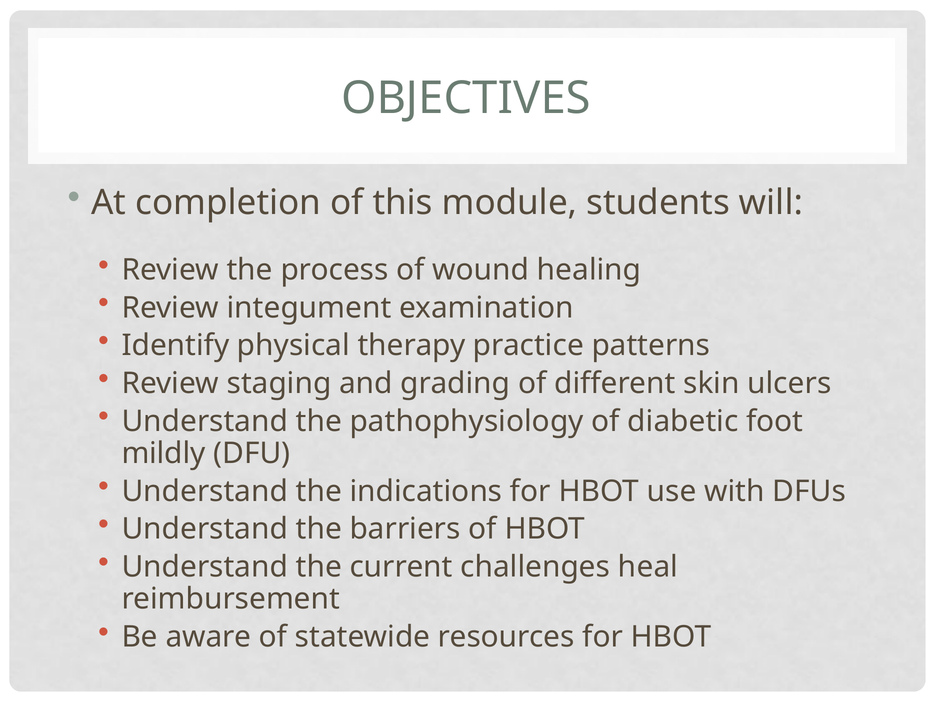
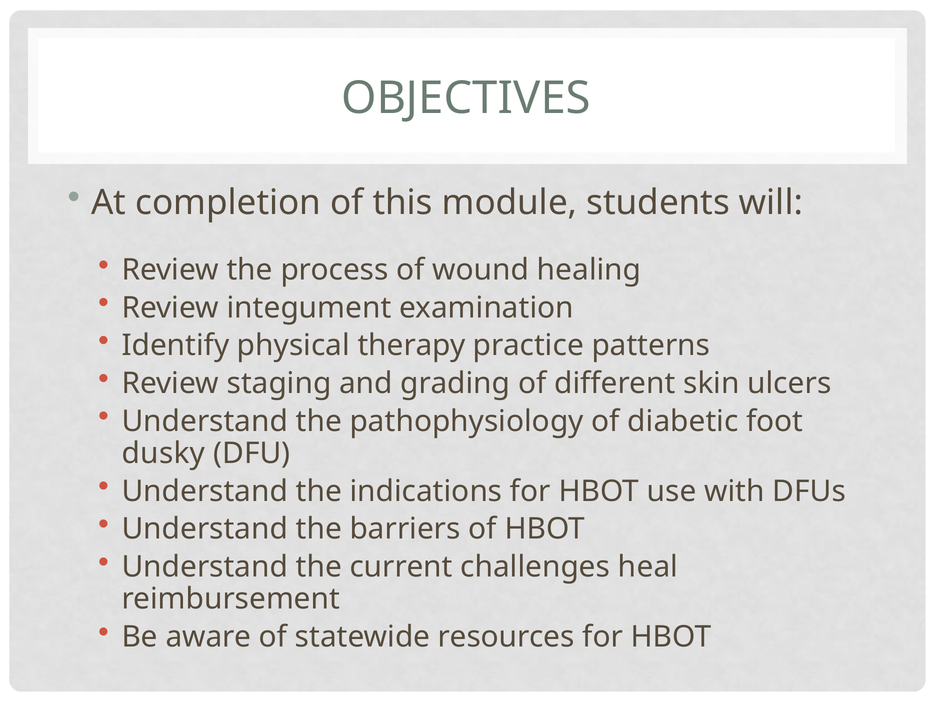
mildly: mildly -> dusky (163, 454)
